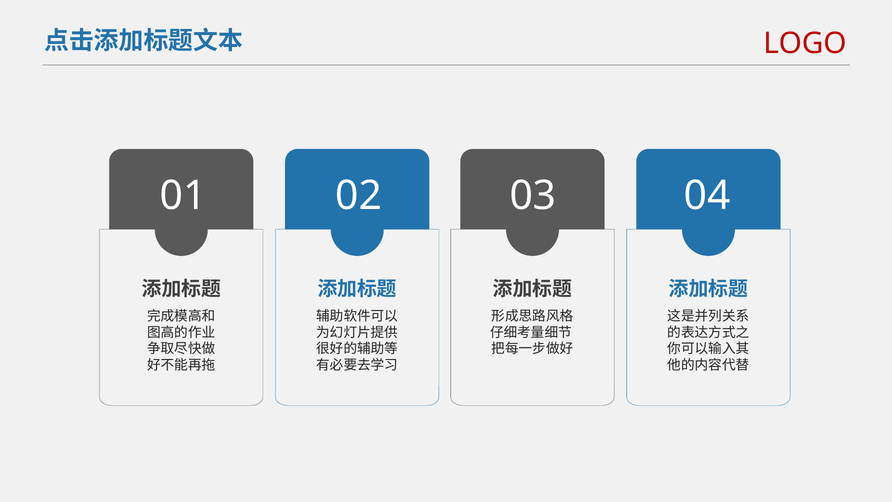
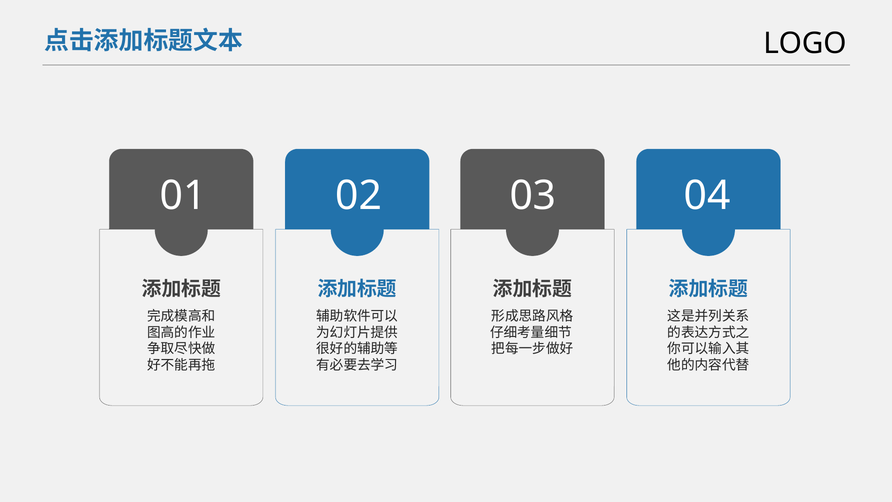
LOGO colour: red -> black (805, 43)
